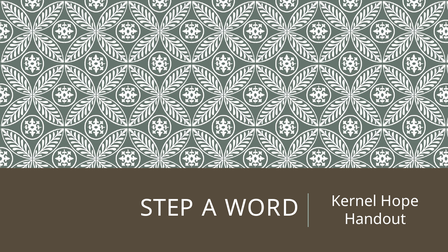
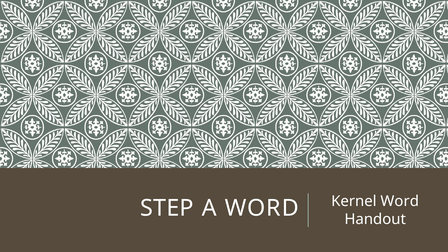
Kernel Hope: Hope -> Word (400, 201)
